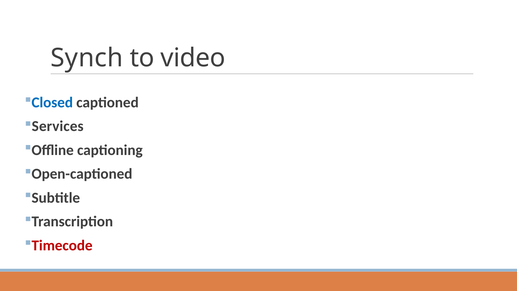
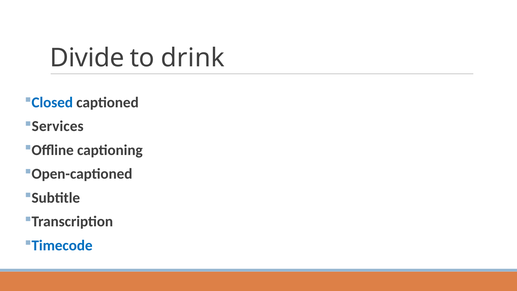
Synch: Synch -> Divide (87, 58)
video: video -> drink (193, 58)
Timecode colour: red -> blue (62, 245)
